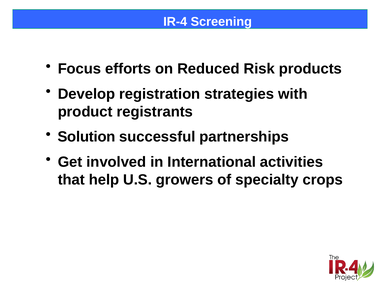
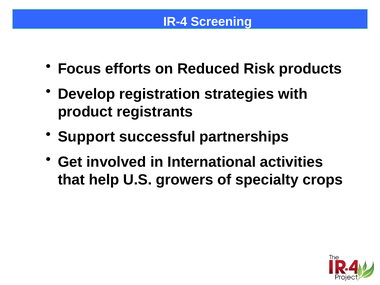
Solution: Solution -> Support (86, 137)
